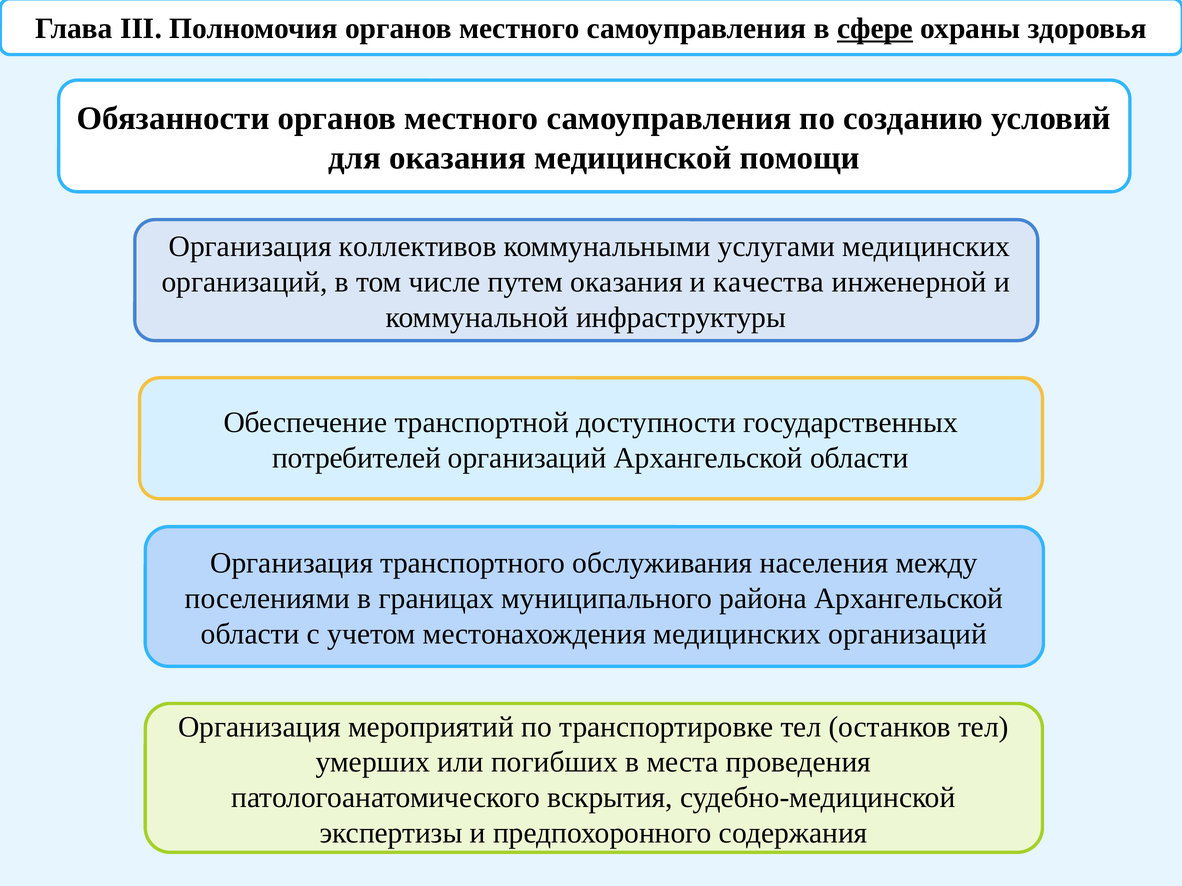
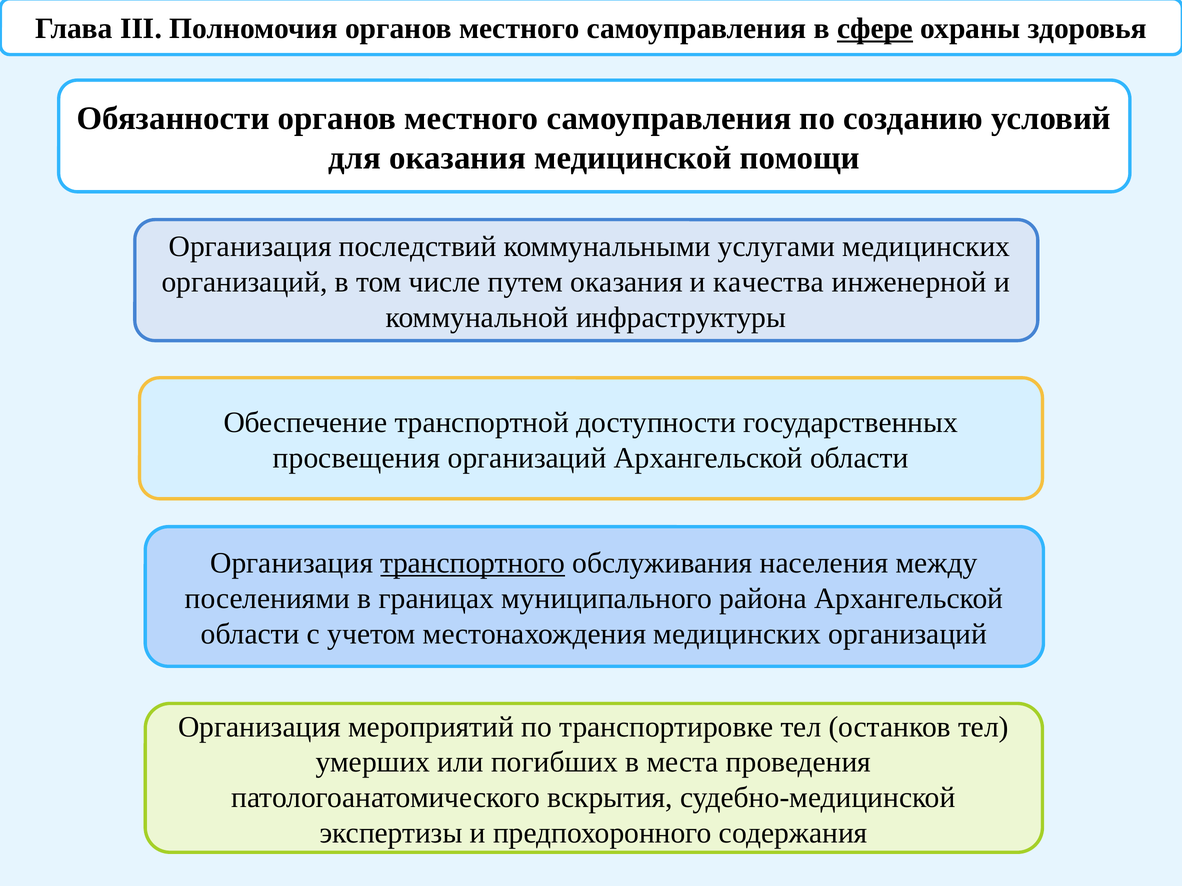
коллективов: коллективов -> последствий (418, 247)
потребителей: потребителей -> просвещения (357, 458)
транспортного underline: none -> present (473, 563)
